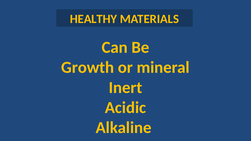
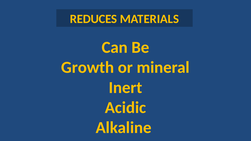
HEALTHY: HEALTHY -> REDUCES (94, 19)
